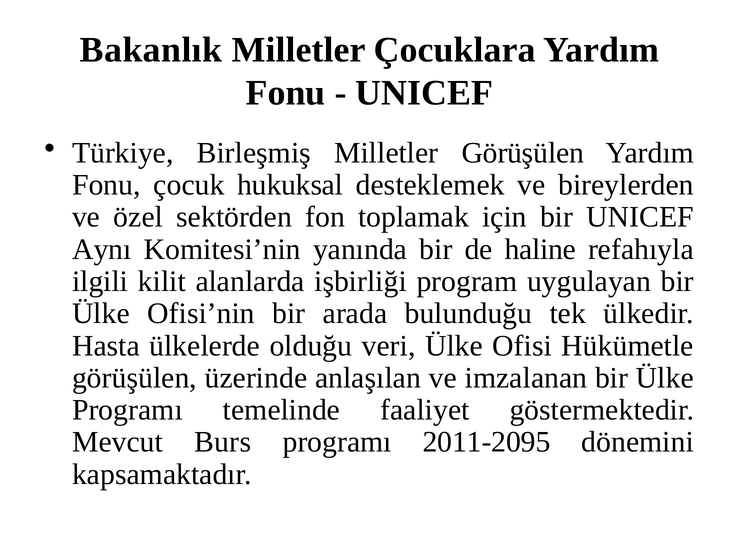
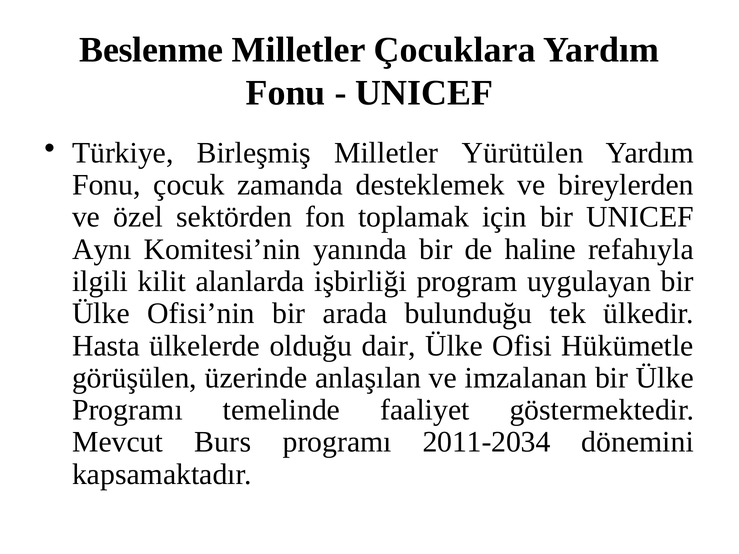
Bakanlık: Bakanlık -> Beslenme (151, 50)
Milletler Görüşülen: Görüşülen -> Yürütülen (523, 153)
hukuksal: hukuksal -> zamanda (290, 185)
veri: veri -> dair (389, 346)
2011-2095: 2011-2095 -> 2011-2034 (487, 442)
